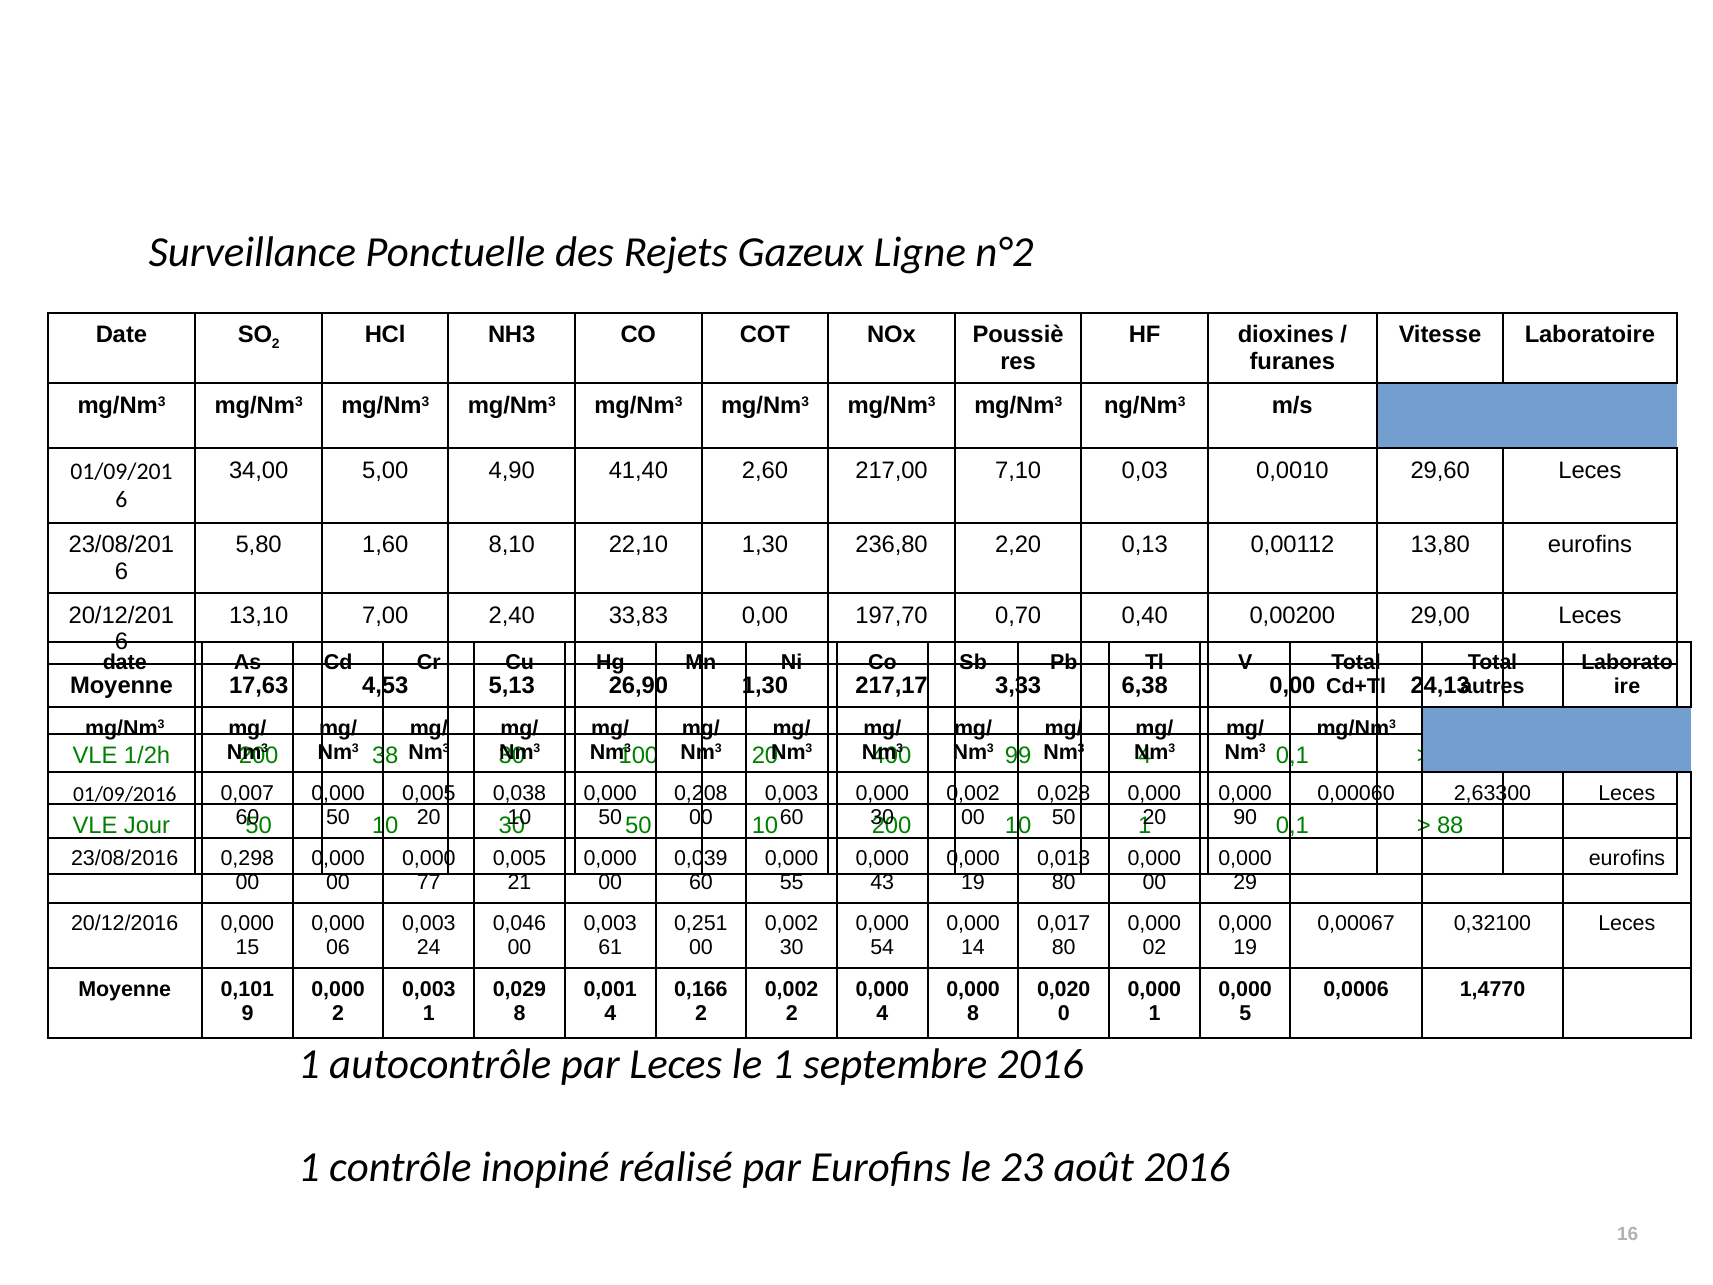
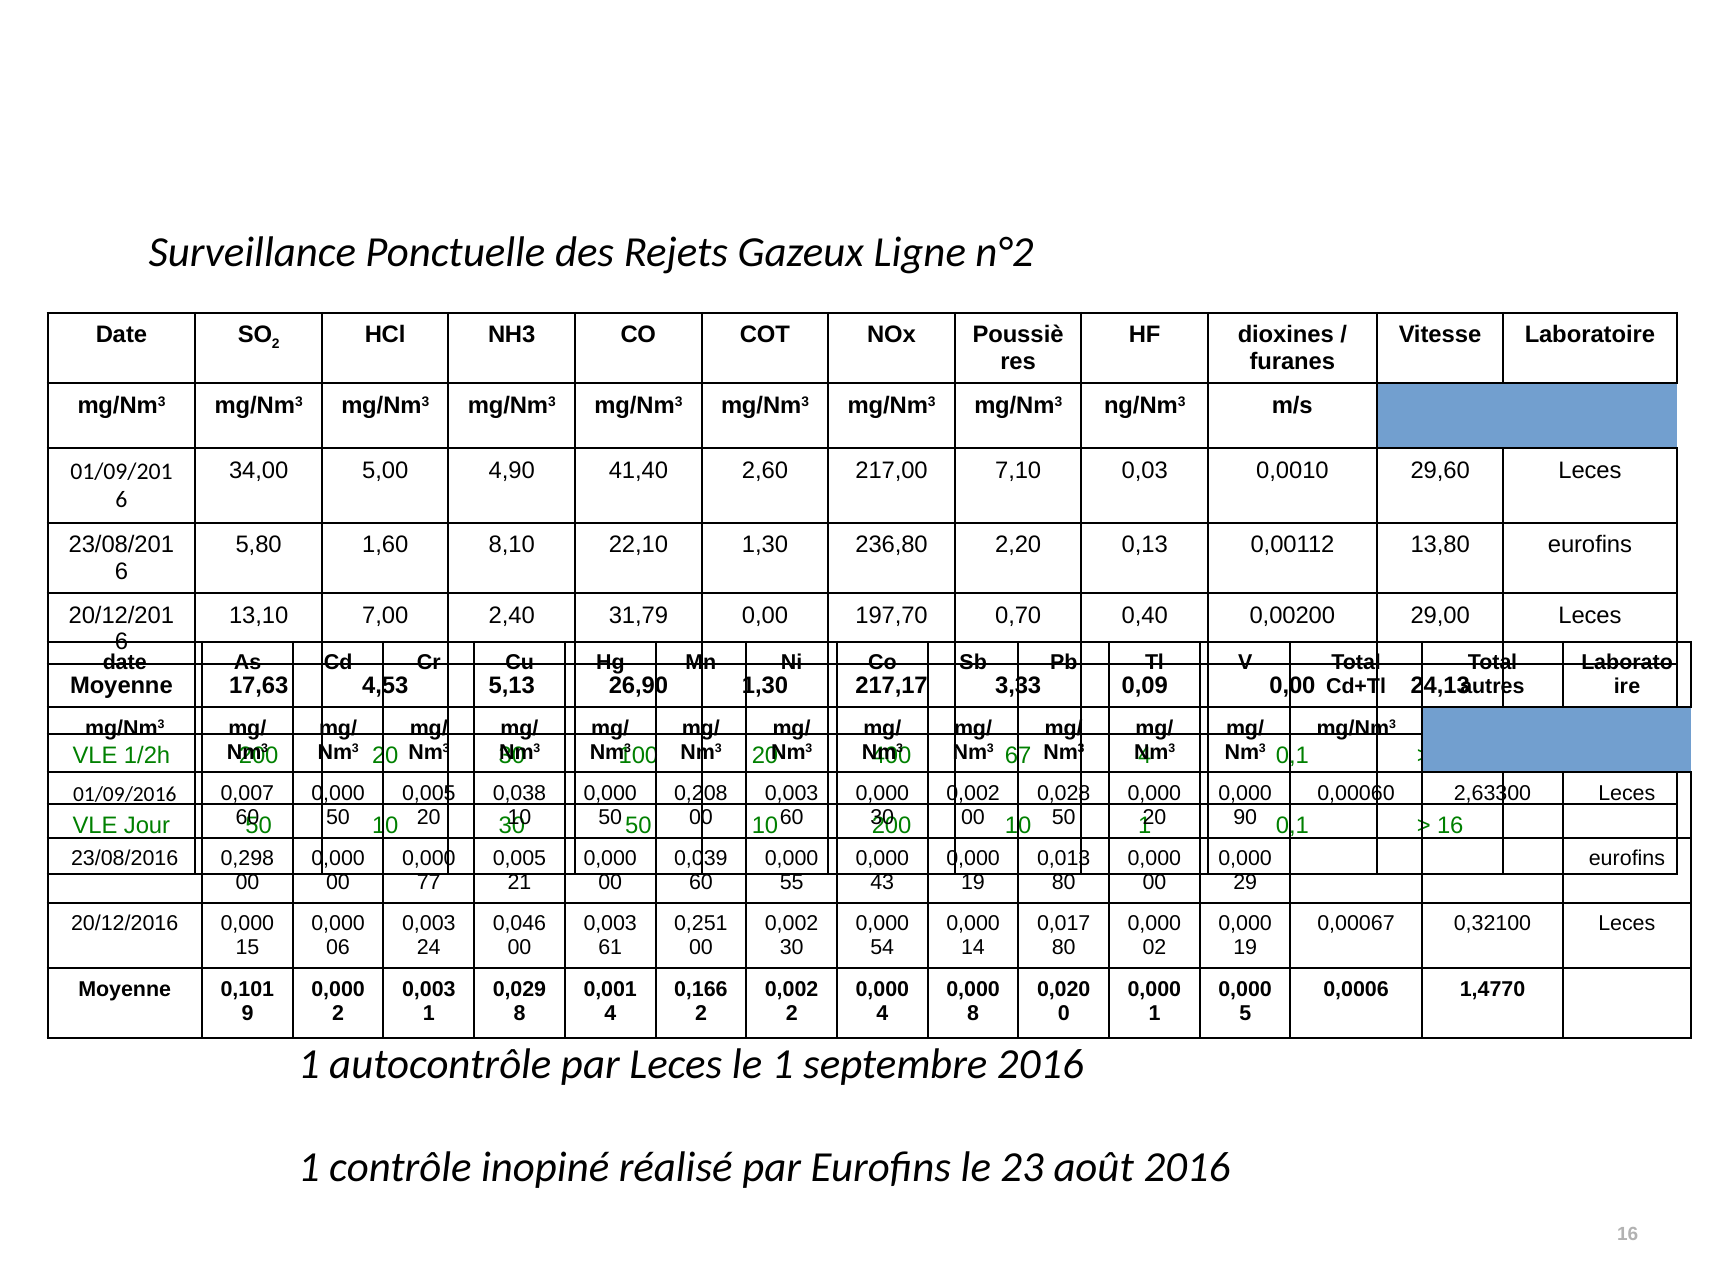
33,83: 33,83 -> 31,79 (638, 615)
6,38: 6,38 -> 0,09 (1145, 686)
38: 38 -> 20 (385, 756)
99: 99 -> 67 (1018, 756)
88: 88 -> 16 (1450, 826)
